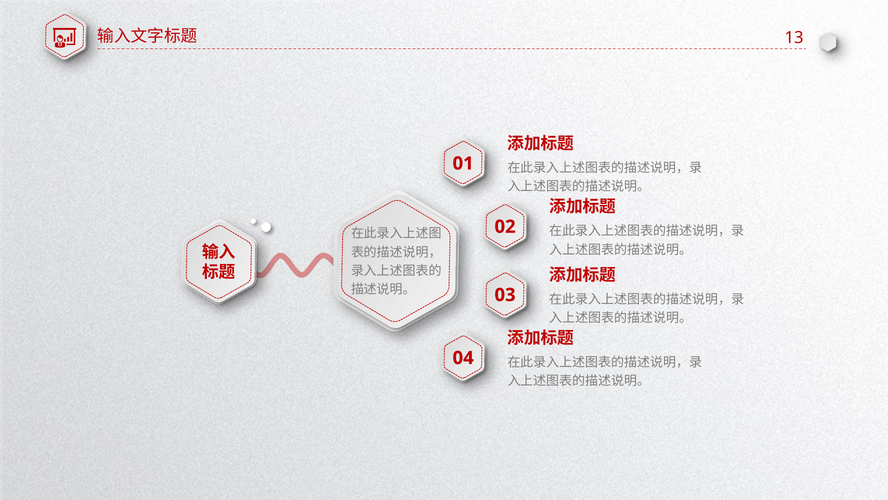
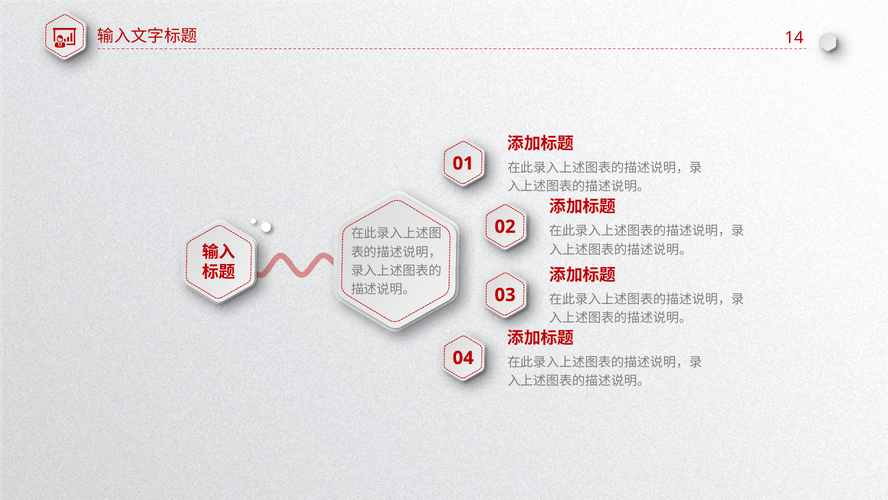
13: 13 -> 14 (794, 38)
